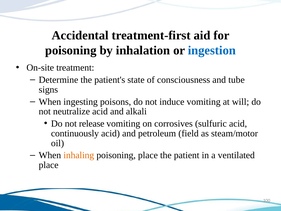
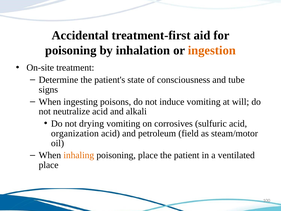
ingestion colour: blue -> orange (212, 50)
release: release -> drying (92, 123)
continuously: continuously -> organization (75, 133)
